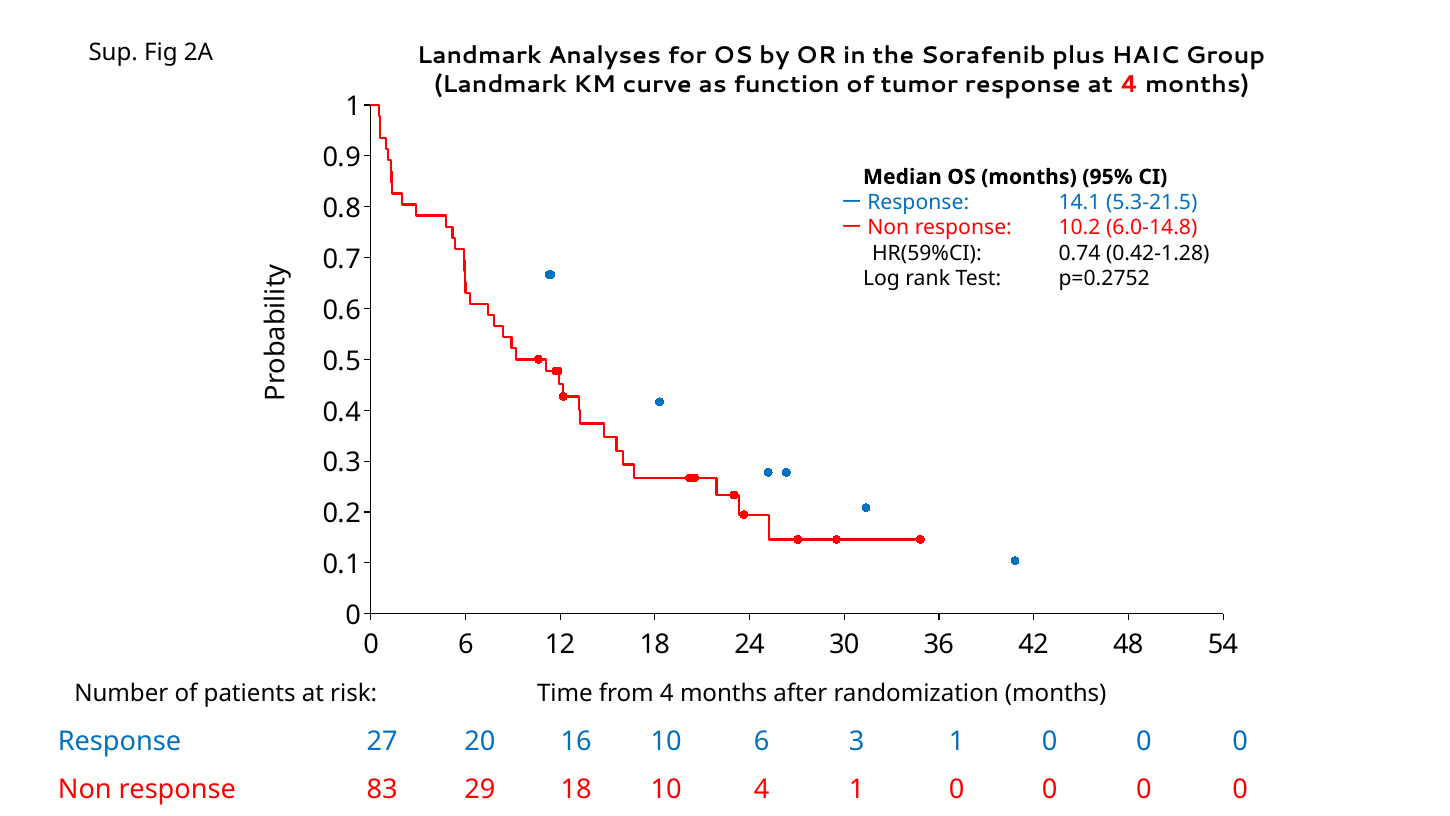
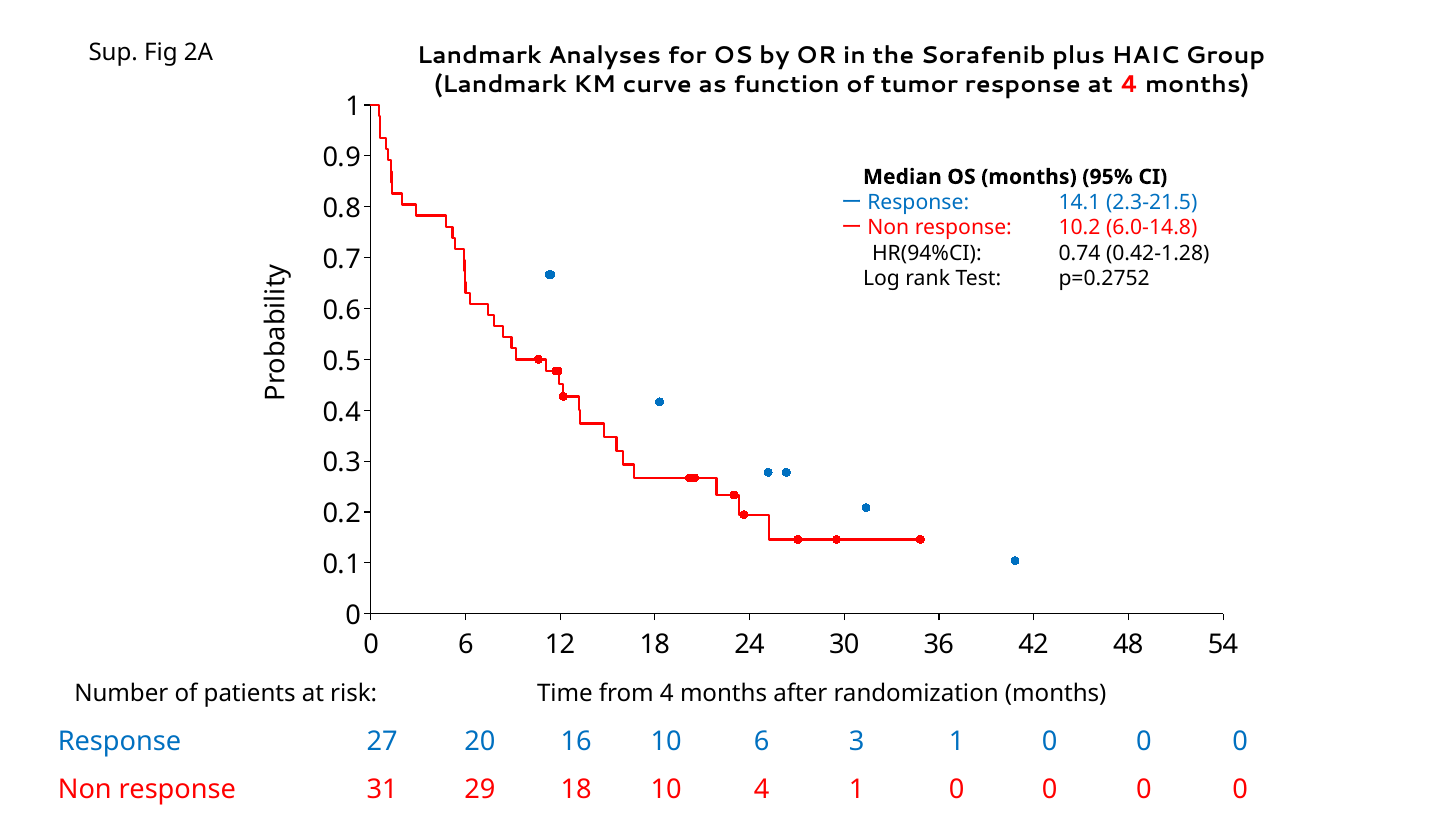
5.3-21.5: 5.3-21.5 -> 2.3-21.5 (1152, 202)
HR(59%CI: HR(59%CI -> HR(94%CI (927, 253)
83: 83 -> 31 (382, 789)
